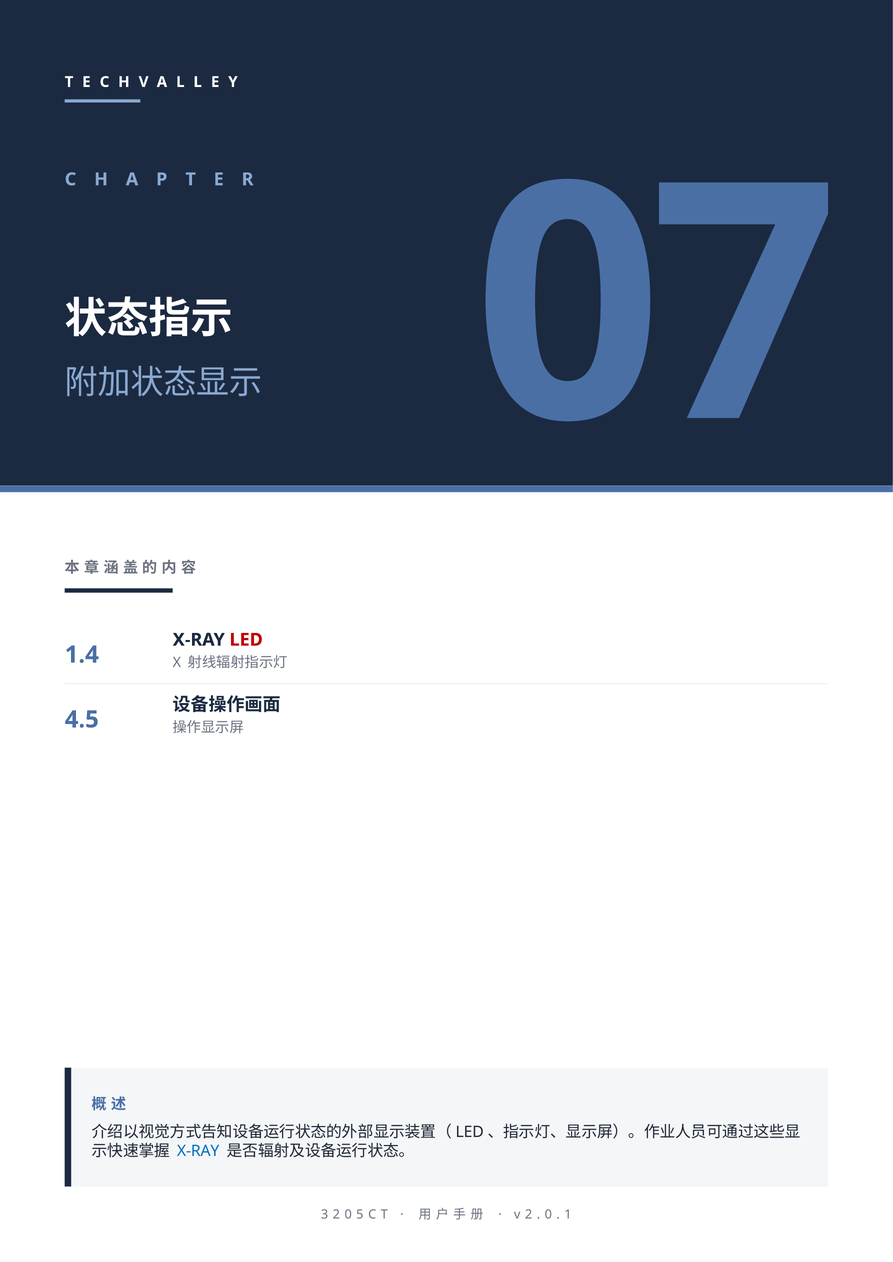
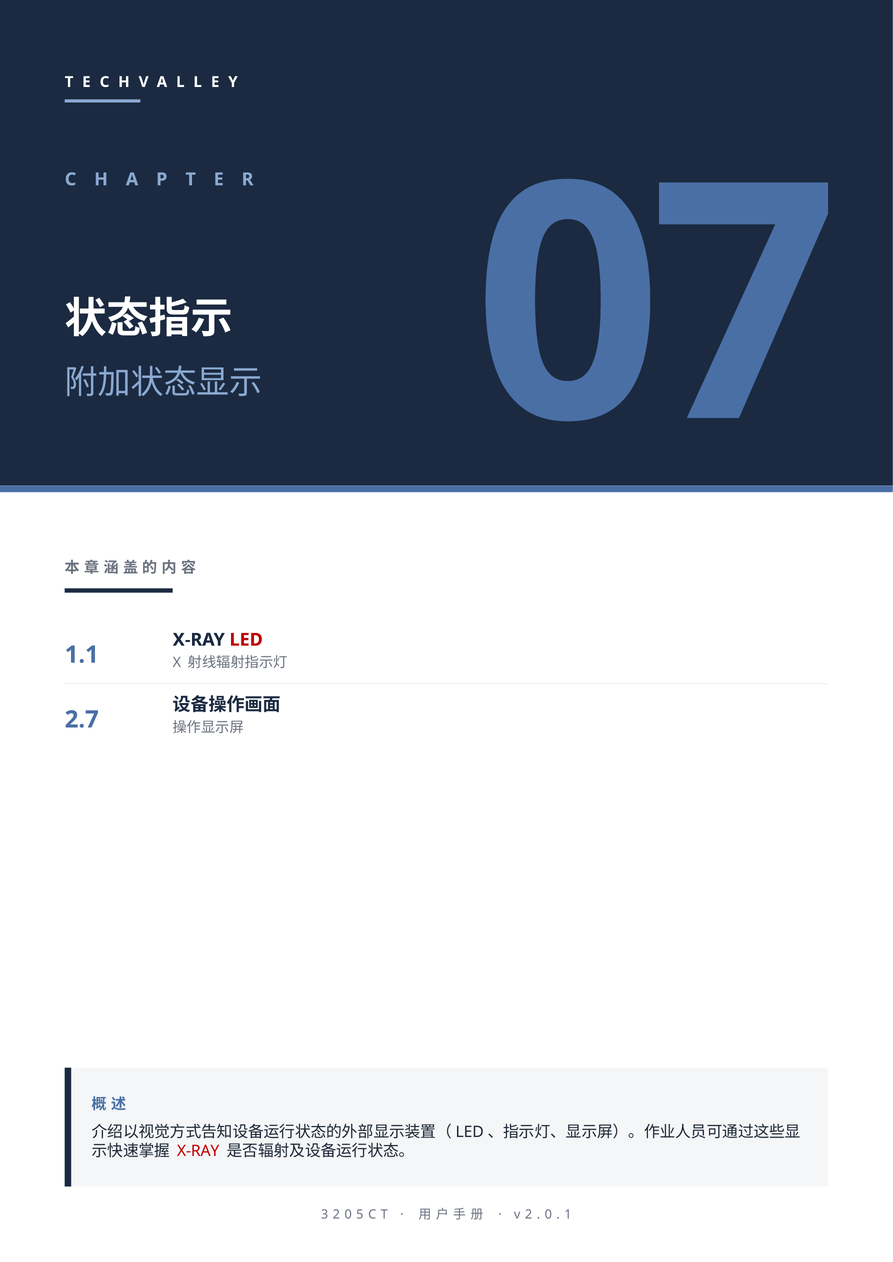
1.4: 1.4 -> 1.1 (82, 655)
4.5: 4.5 -> 2.7 (82, 720)
X-RAY colour: blue -> red (198, 1151)
